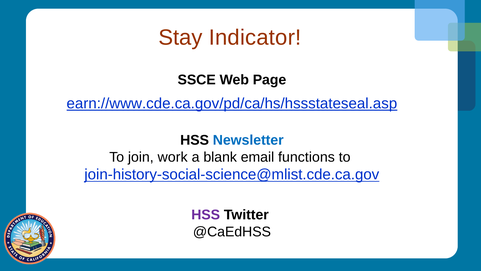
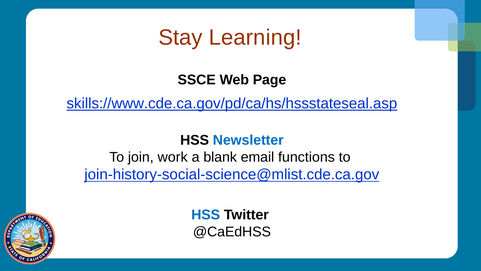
Indicator: Indicator -> Learning (255, 37)
earn://www.cde.ca.gov/pd/ca/hs/hssstateseal.asp: earn://www.cde.ca.gov/pd/ca/hs/hssstateseal.asp -> skills://www.cde.ca.gov/pd/ca/hs/hssstateseal.asp (232, 103)
HSS colour: purple -> blue (206, 215)
